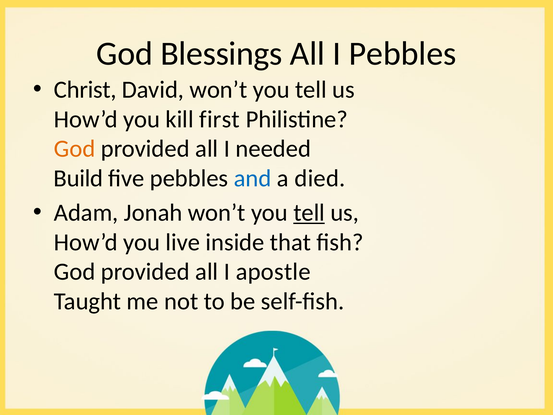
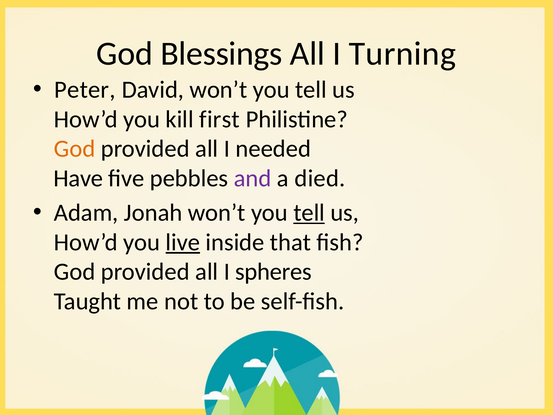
I Pebbles: Pebbles -> Turning (402, 54)
Christ: Christ -> Peter (85, 90)
Build: Build -> Have (78, 178)
and colour: blue -> purple (253, 178)
live underline: none -> present (183, 242)
apostle: apostle -> spheres (273, 272)
